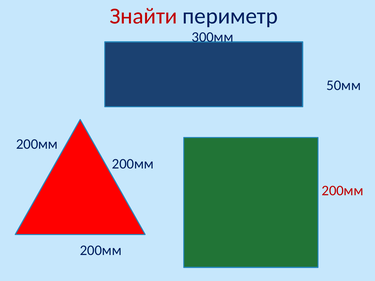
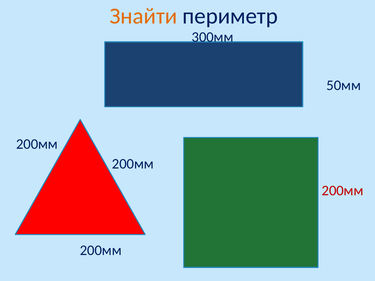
Знайти colour: red -> orange (143, 16)
